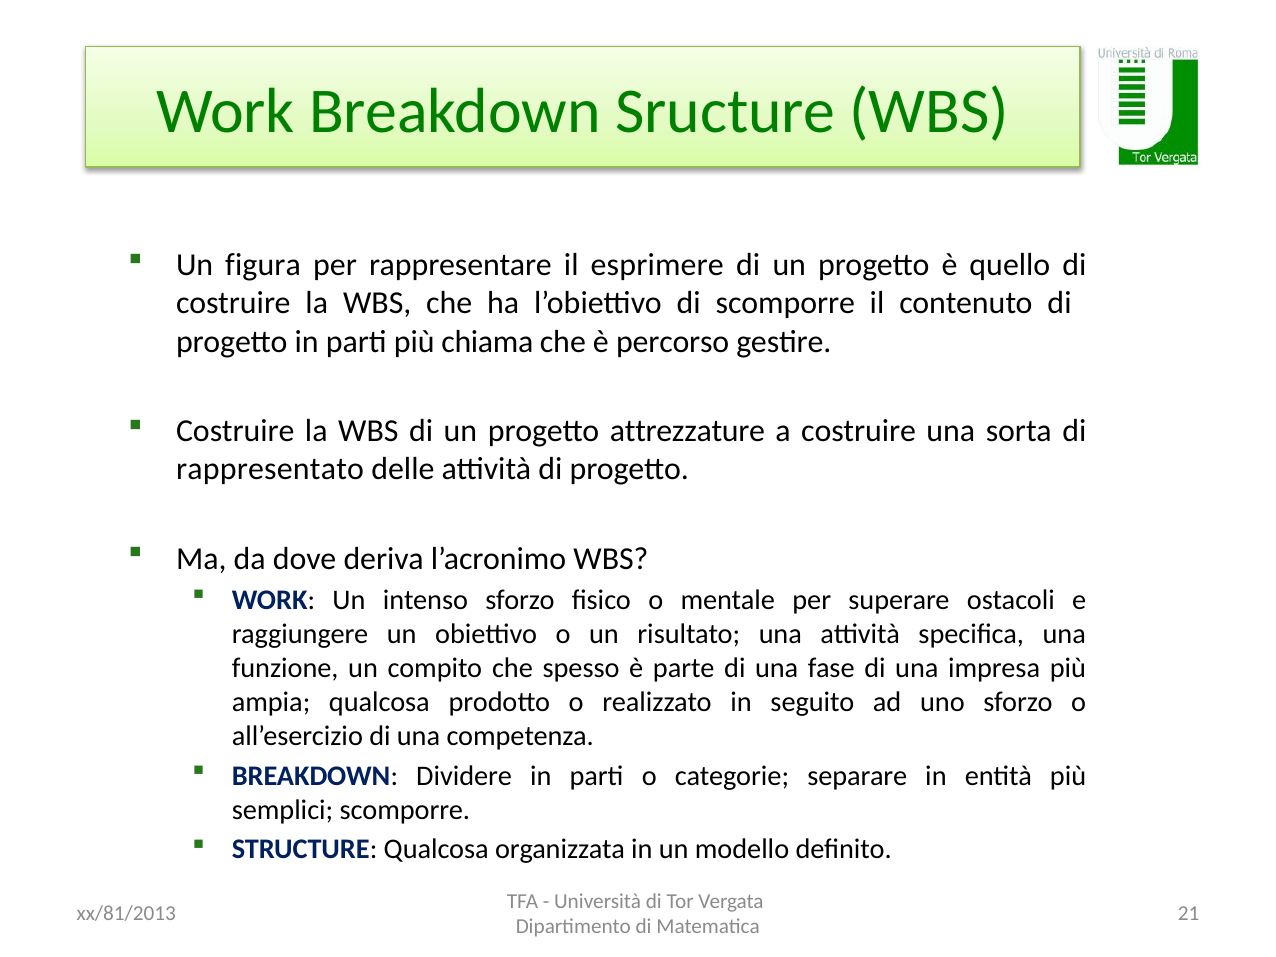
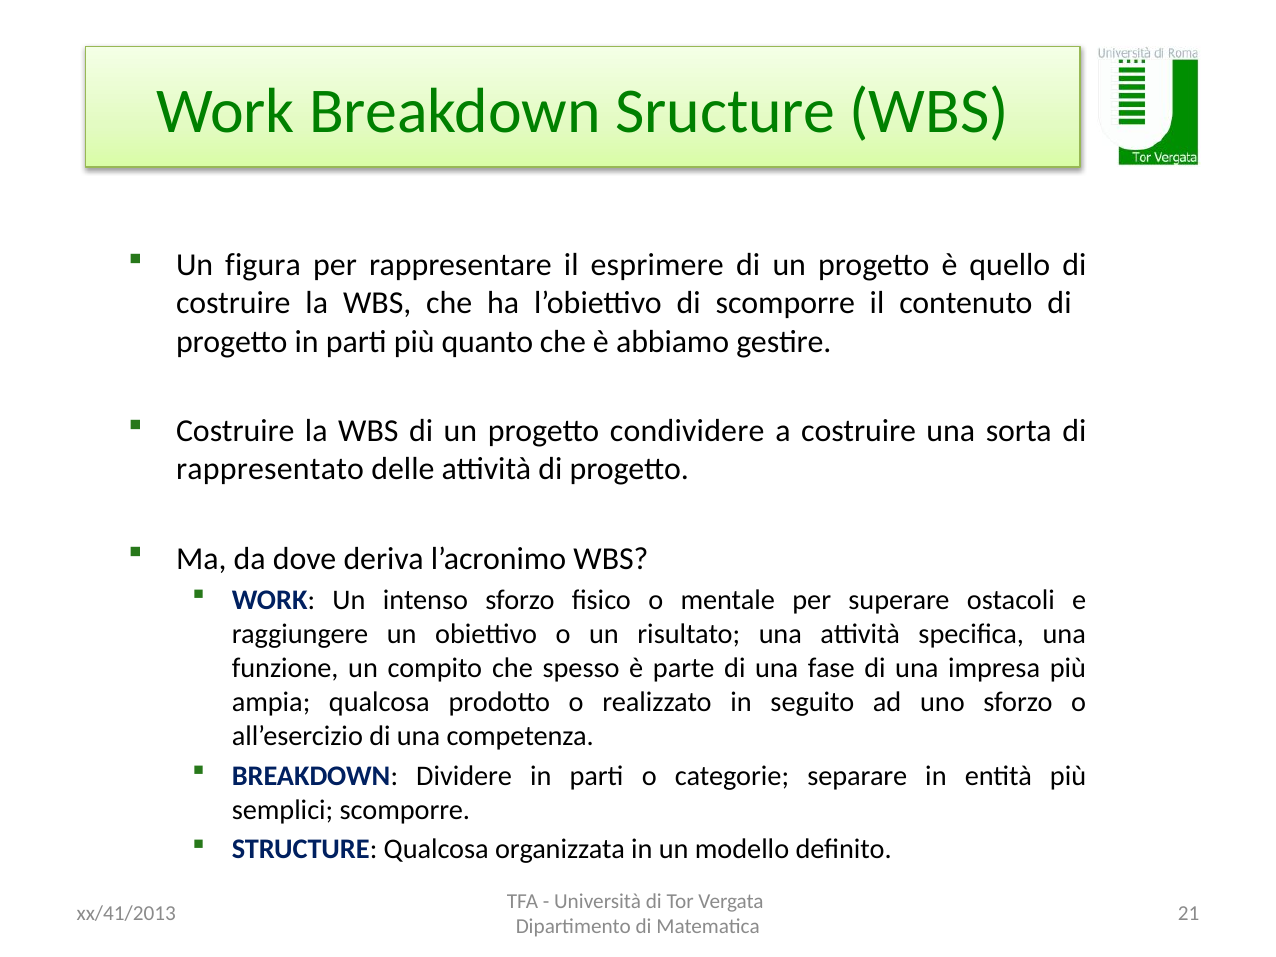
chiama: chiama -> quanto (487, 342)
percorso: percorso -> abbiamo (673, 342)
attrezzature: attrezzature -> condividere (687, 431)
xx/81/2013: xx/81/2013 -> xx/41/2013 (126, 914)
